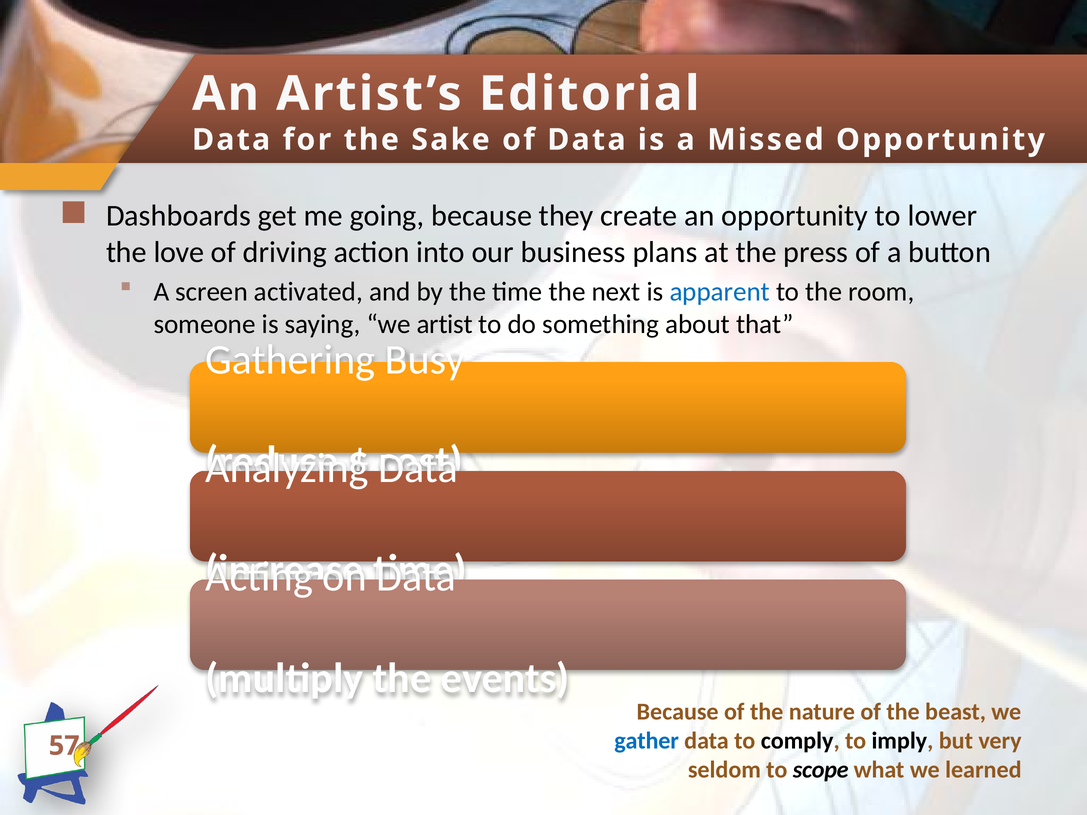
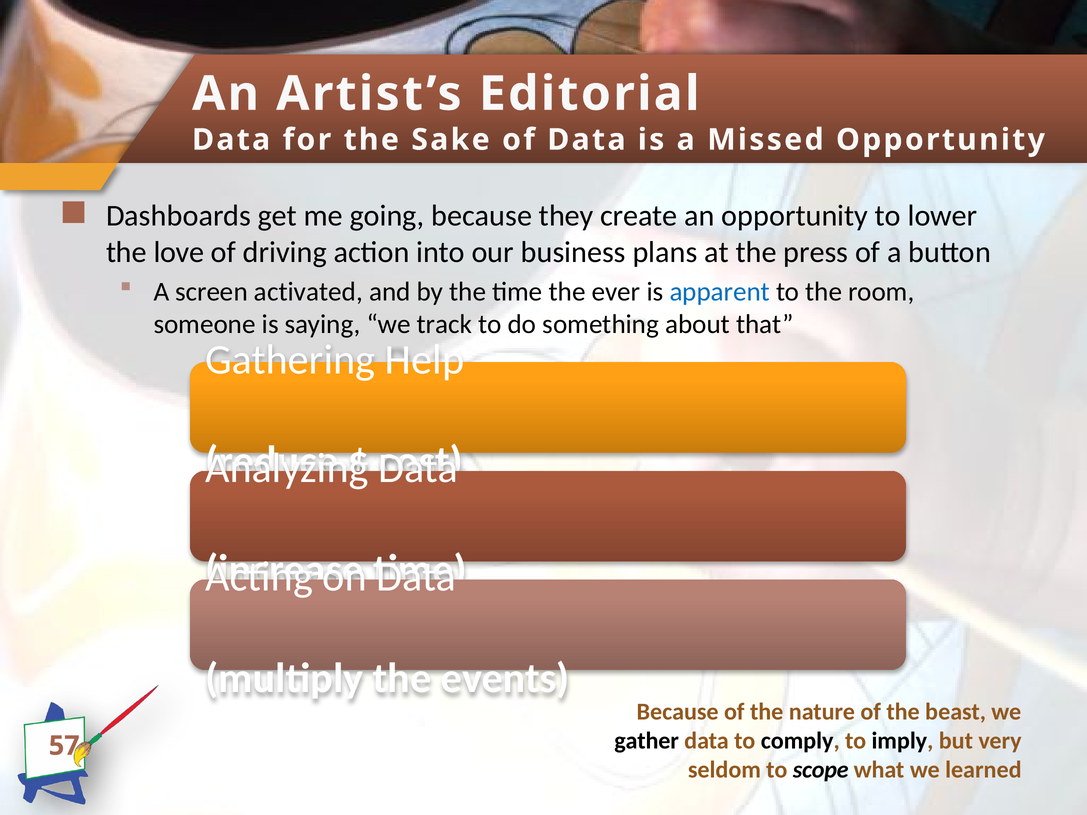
next: next -> ever (616, 292)
artist: artist -> track (445, 324)
Busy: Busy -> Help (425, 360)
gather colour: blue -> black (647, 741)
